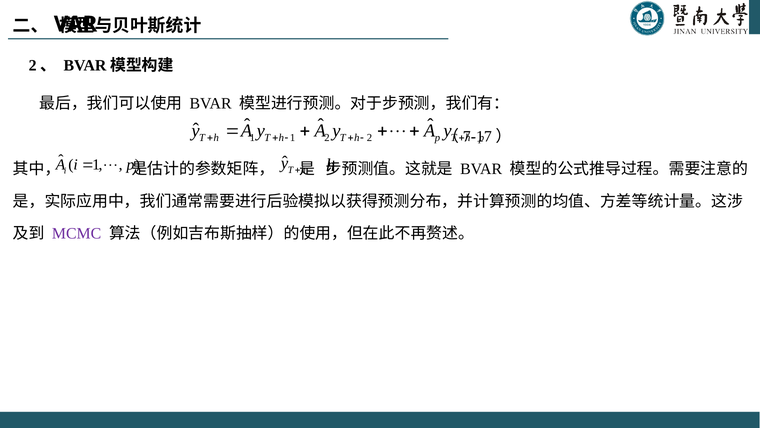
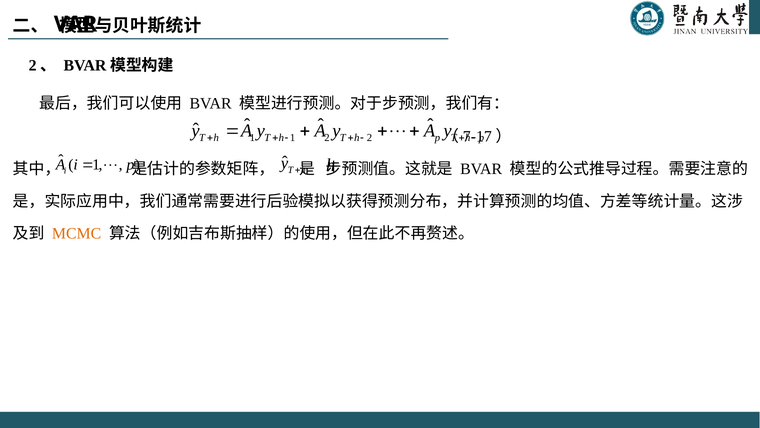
MCMC colour: purple -> orange (77, 233)
